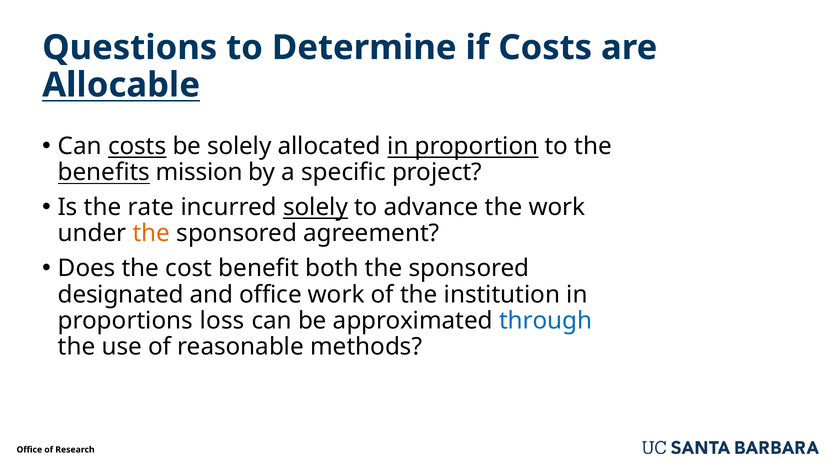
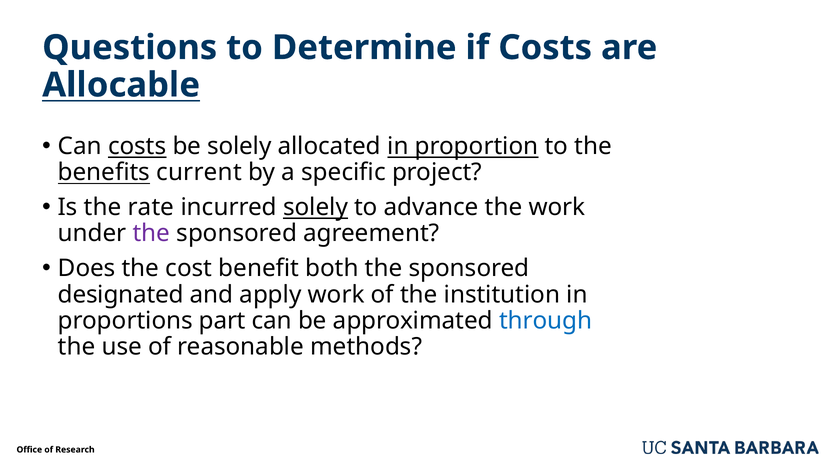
mission: mission -> current (199, 173)
the colour: orange -> purple (151, 234)
and office: office -> apply (270, 295)
loss: loss -> part (222, 321)
